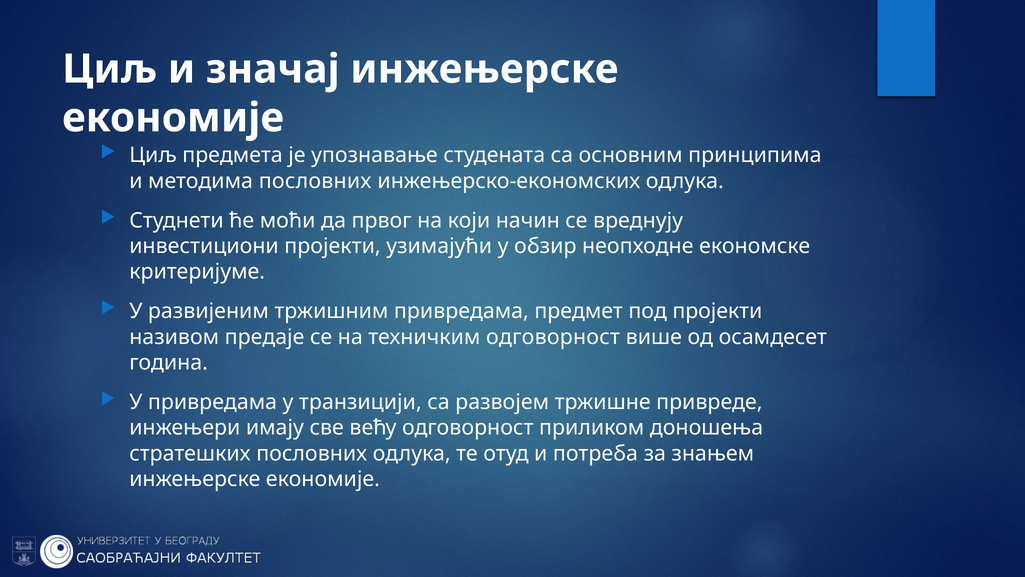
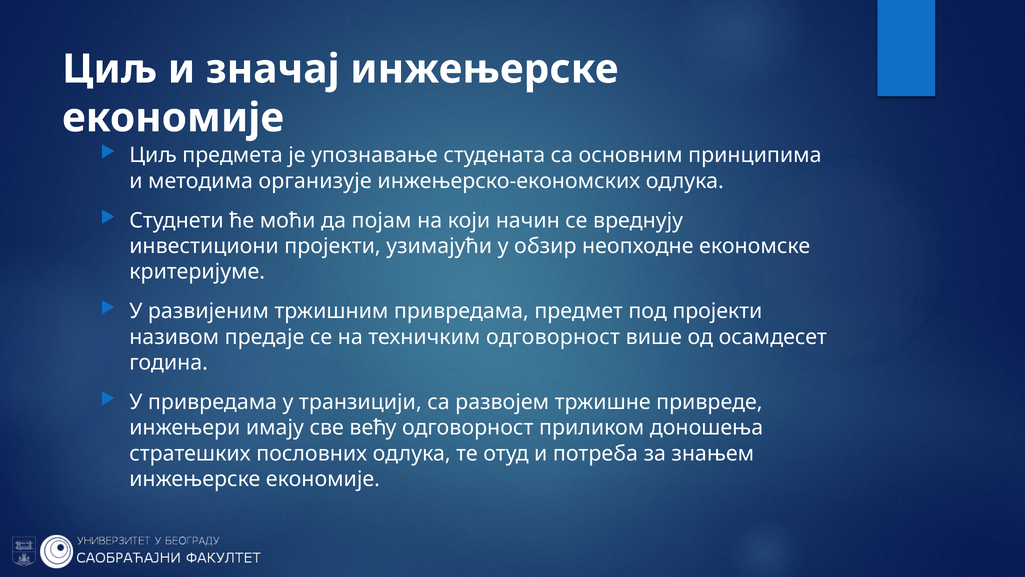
методима пословних: пословних -> организује (315, 181)
првог: првог -> појам (382, 220)
